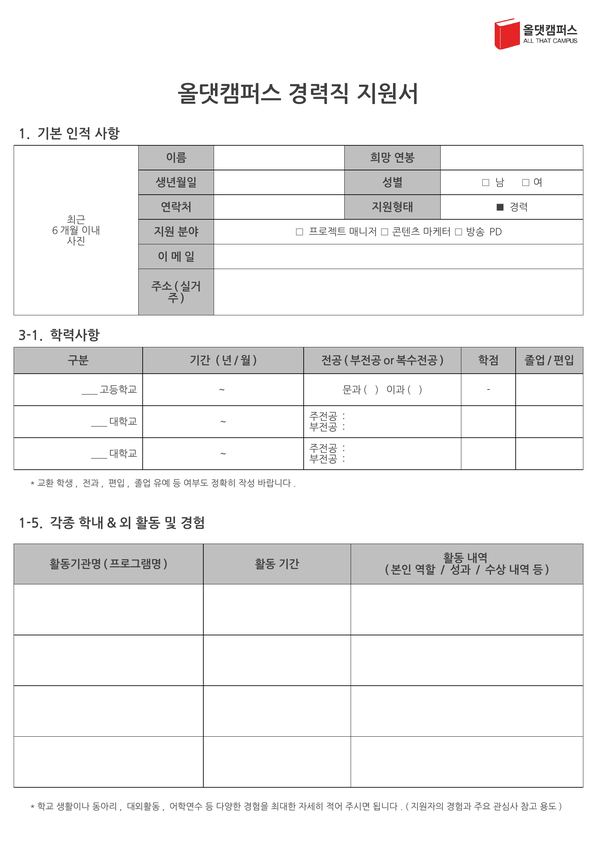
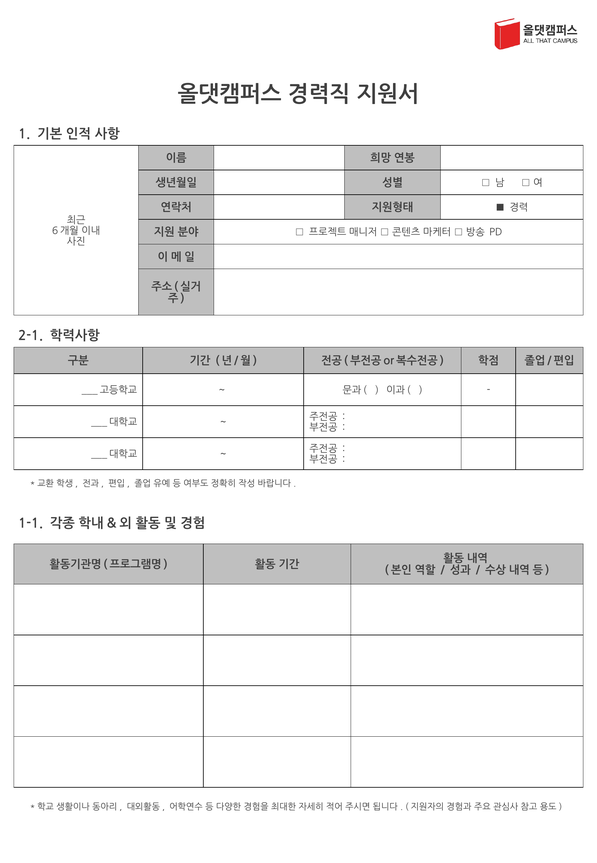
3-1: 3-1 -> 2-1 (31, 336)
1-5: 1-5 -> 1-1 (31, 523)
